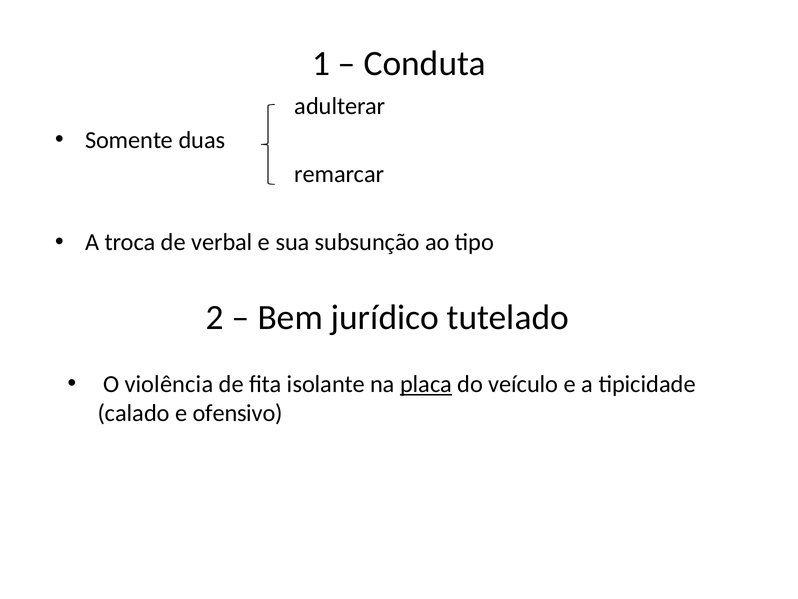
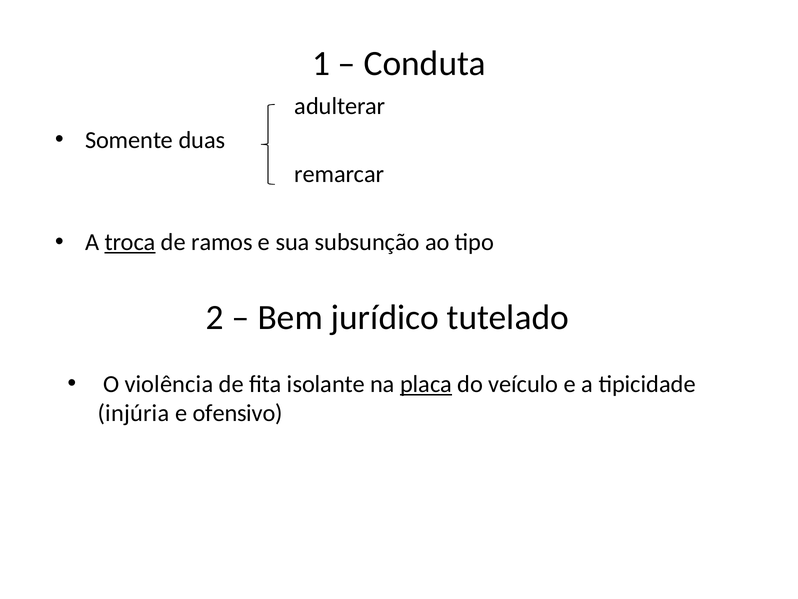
troca underline: none -> present (130, 242)
verbal: verbal -> ramos (222, 242)
calado: calado -> injúria (133, 413)
